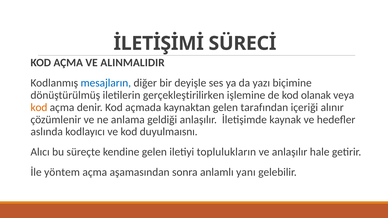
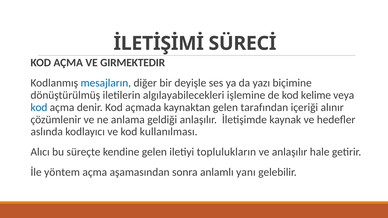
ALINMALIDIR: ALINMALIDIR -> GIRMEKTEDIR (133, 63)
gerçekleştirilirken: gerçekleştirilirken -> algılayabilecekleri (184, 95)
olanak: olanak -> kelime (316, 95)
kod colour: orange -> blue (39, 107)
duyulmaısnı: duyulmaısnı -> kullanılması (169, 132)
